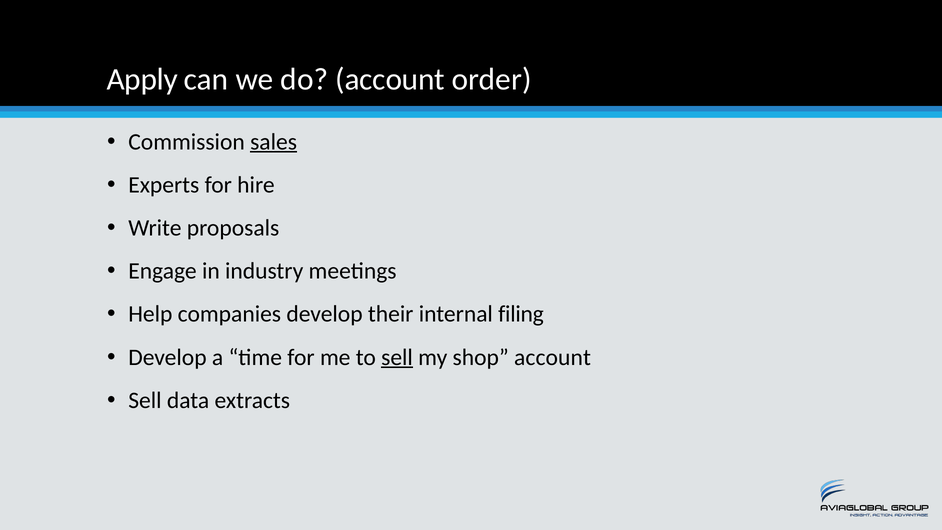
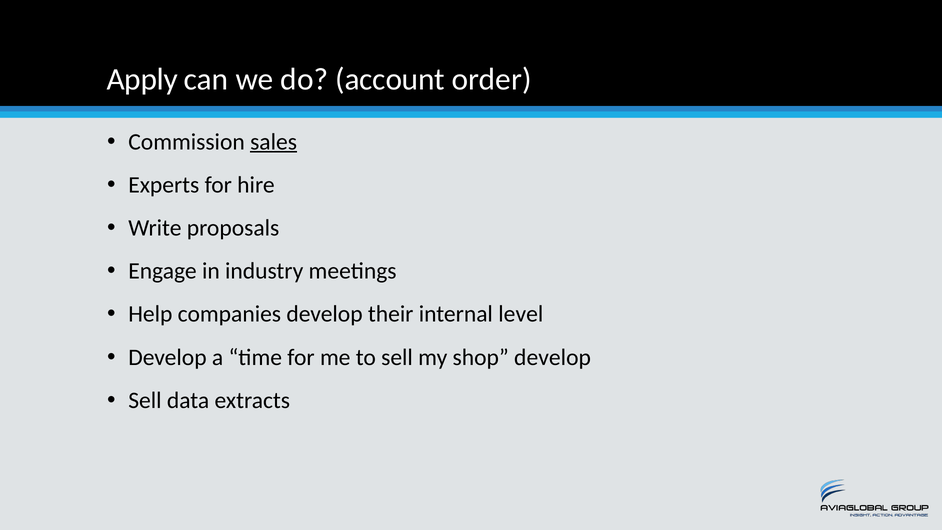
filing: filing -> level (521, 314)
sell underline: present -> none (397, 357)
shop account: account -> develop (553, 357)
